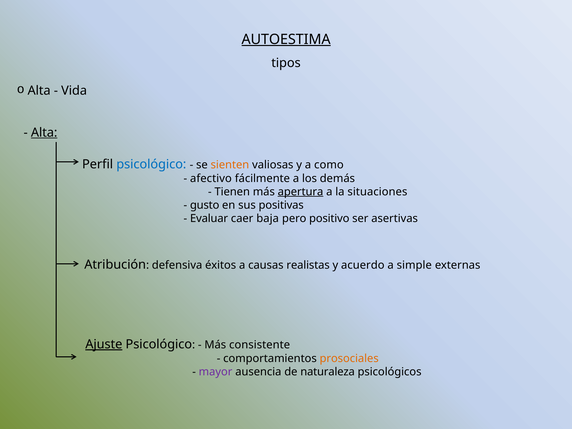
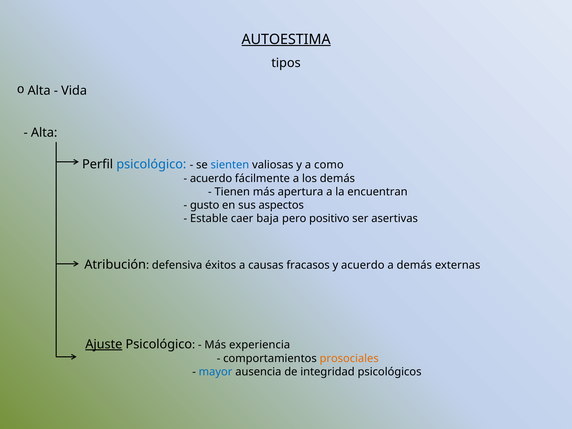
Alta underline: present -> none (44, 133)
sienten colour: orange -> blue (230, 165)
afectivo: afectivo -> acuerdo (211, 178)
apertura underline: present -> none (301, 192)
situaciones: situaciones -> encuentran (377, 192)
positivas: positivas -> aspectos (281, 205)
Evaluar: Evaluar -> Estable (209, 218)
realistas: realistas -> fracasos (308, 265)
a simple: simple -> demás (414, 265)
consistente: consistente -> experiencia (260, 345)
mayor colour: purple -> blue (216, 372)
naturaleza: naturaleza -> integridad (328, 372)
